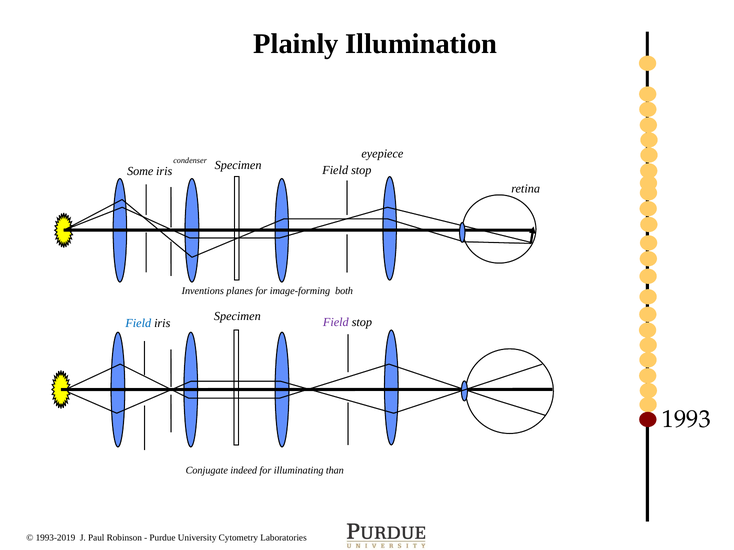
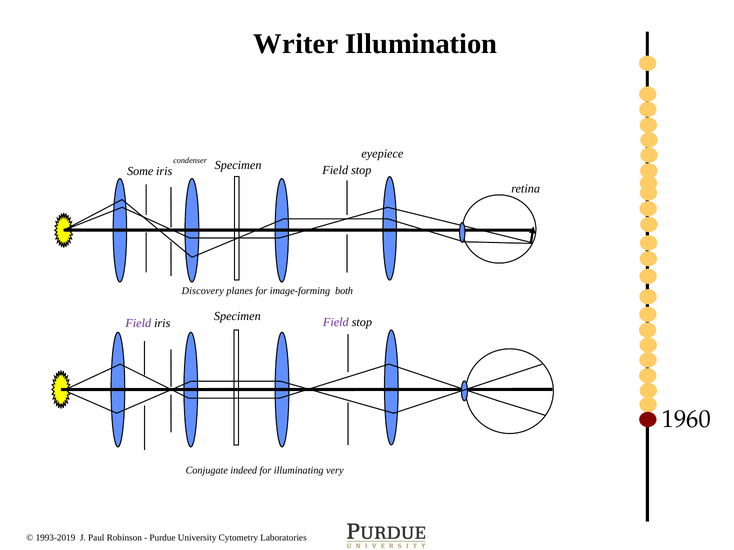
Plainly: Plainly -> Writer (296, 44)
Inventions: Inventions -> Discovery (203, 291)
Field colour: blue -> purple (138, 323)
1993: 1993 -> 1960 (686, 419)
than: than -> very (335, 471)
